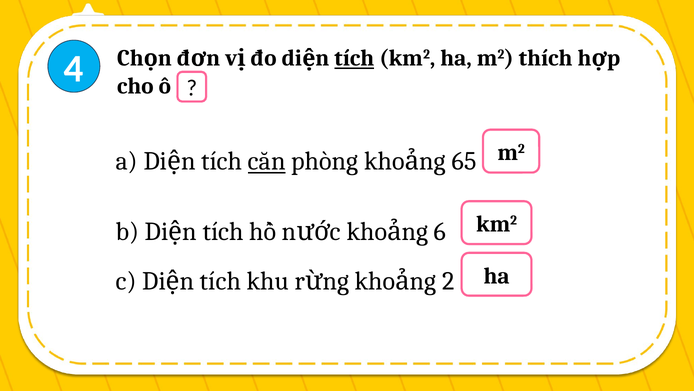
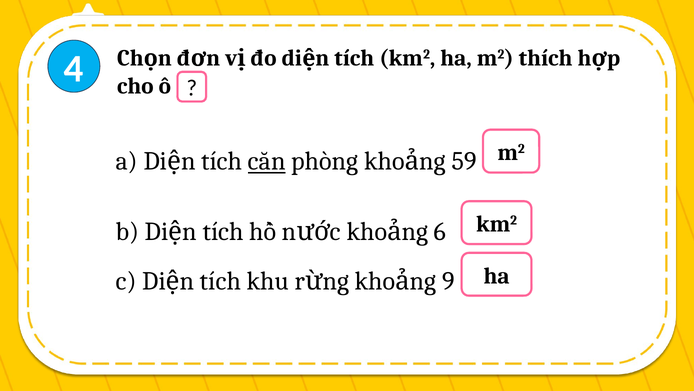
tích underline: present -> none (354, 58)
65: 65 -> 59 (464, 161)
2: 2 -> 9 (448, 281)
